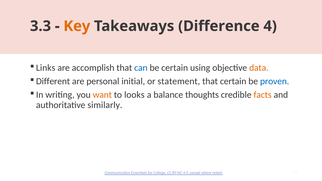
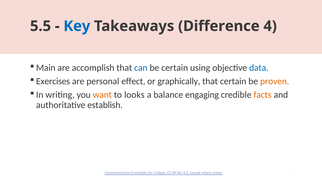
3.3: 3.3 -> 5.5 (41, 26)
Key colour: orange -> blue (77, 26)
Links: Links -> Main (46, 68)
data colour: orange -> blue (259, 68)
Different: Different -> Exercises (53, 81)
initial: initial -> effect (133, 81)
statement: statement -> graphically (179, 81)
proven colour: blue -> orange (275, 81)
thoughts: thoughts -> engaging (202, 95)
similarly: similarly -> establish (105, 105)
